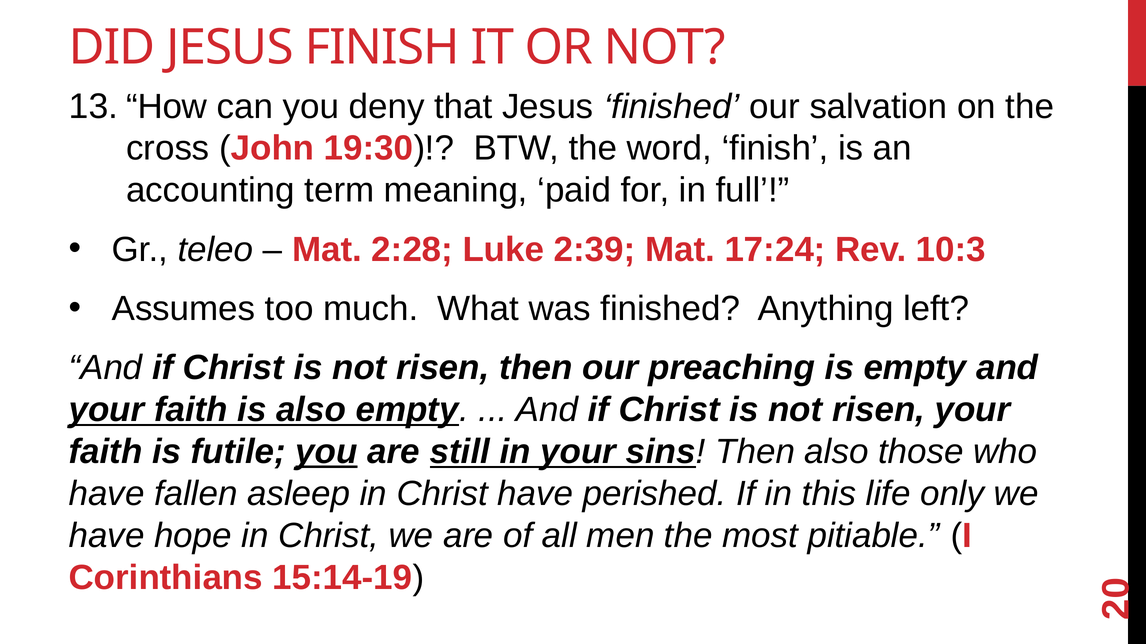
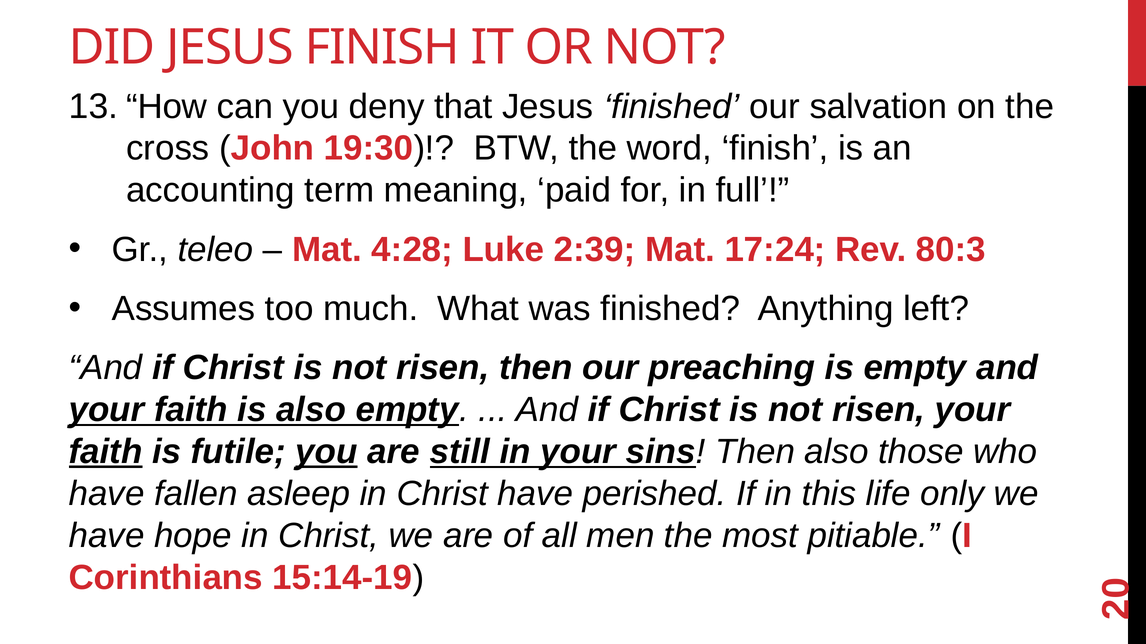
2:28: 2:28 -> 4:28 (412, 250)
10:3: 10:3 -> 80:3 (951, 250)
faith underline: none -> present (106, 452)
